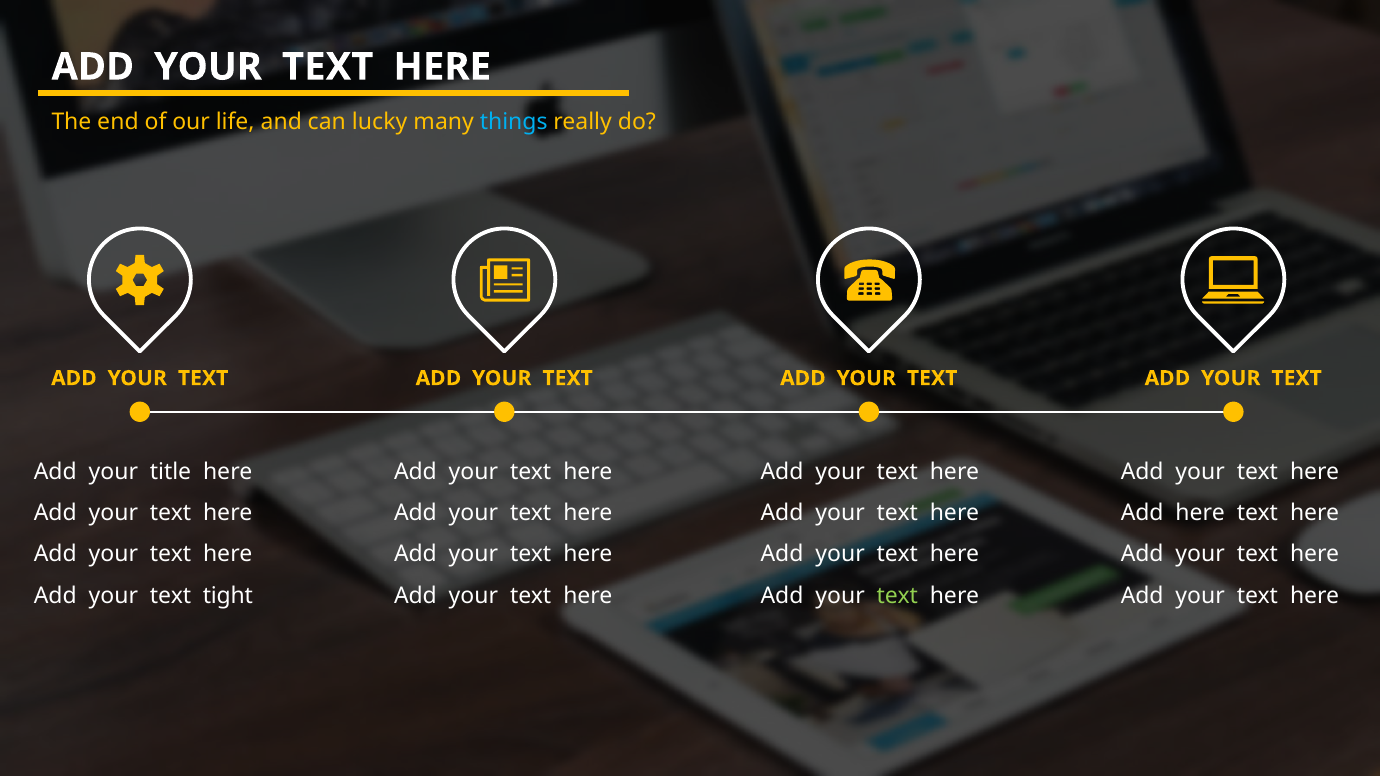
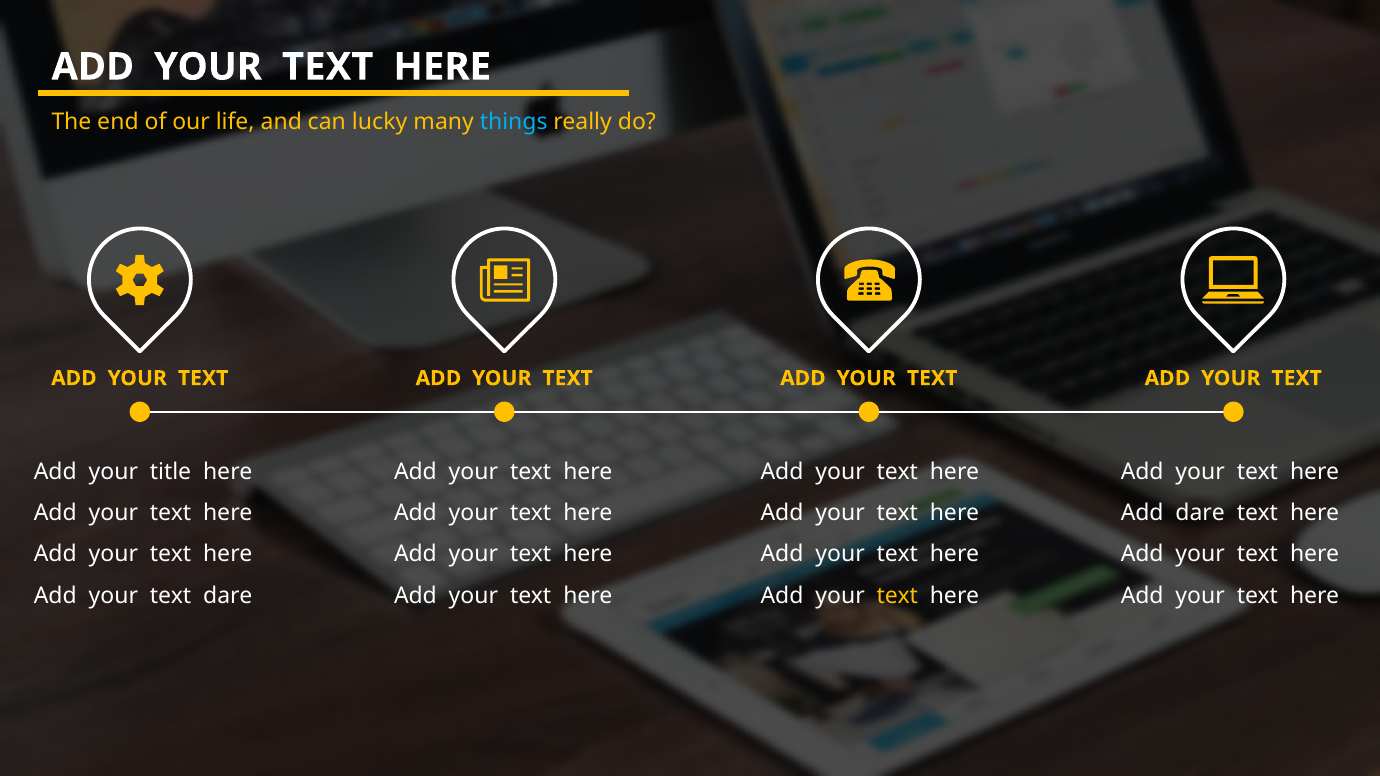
Add here: here -> dare (1200, 513)
text tight: tight -> dare (228, 596)
text colour: light green -> yellow (897, 596)
